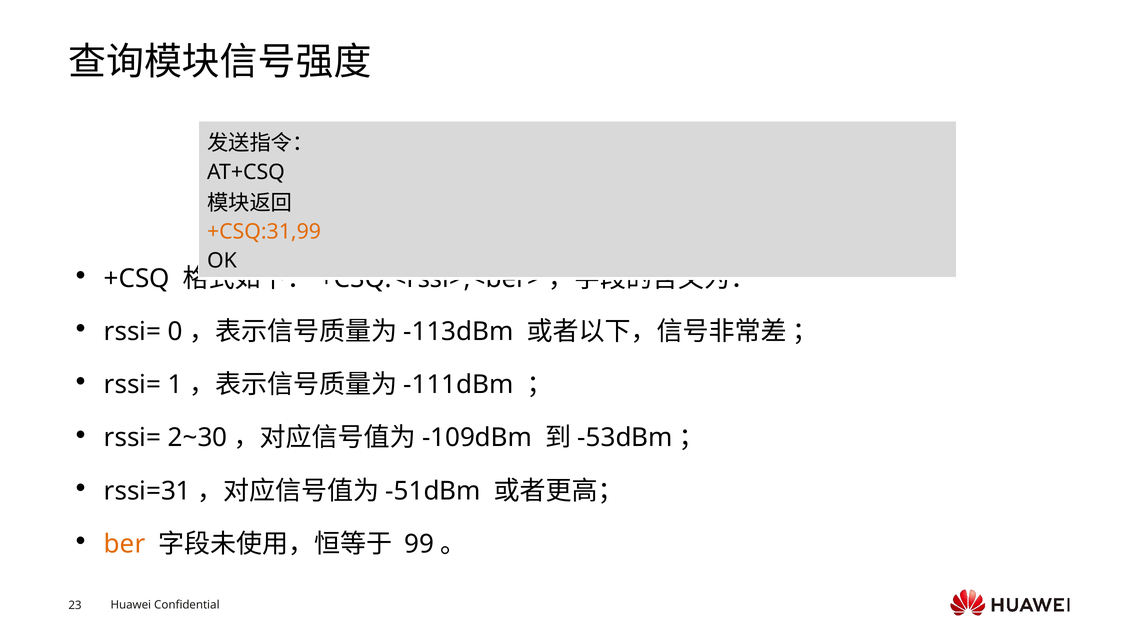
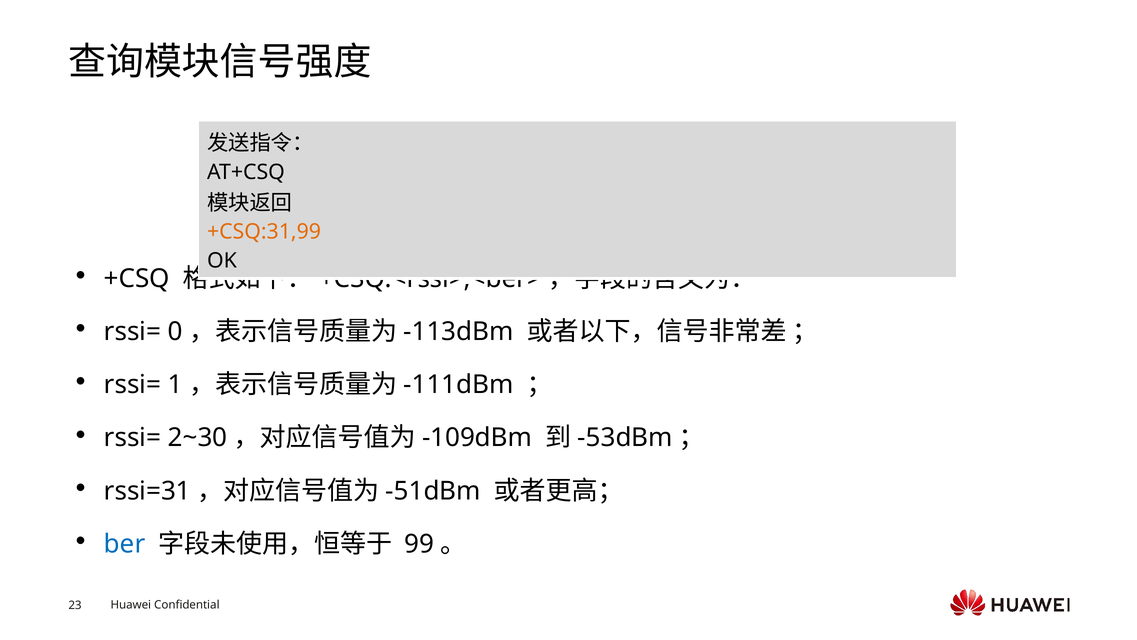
ber colour: orange -> blue (125, 544)
